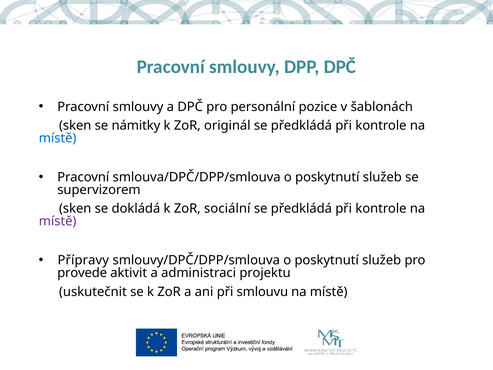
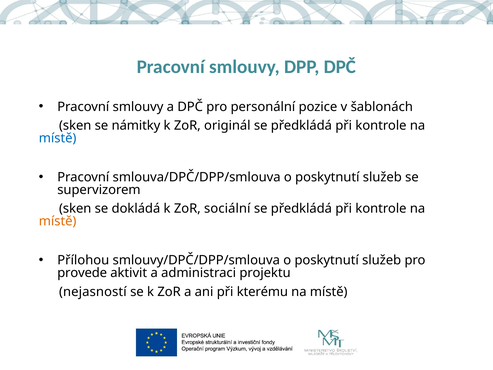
místě colour: purple -> orange (58, 221)
Přípravy: Přípravy -> Přílohou (83, 260)
uskutečnit: uskutečnit -> nejasností (93, 292)
smlouvu: smlouvu -> kterému (262, 292)
